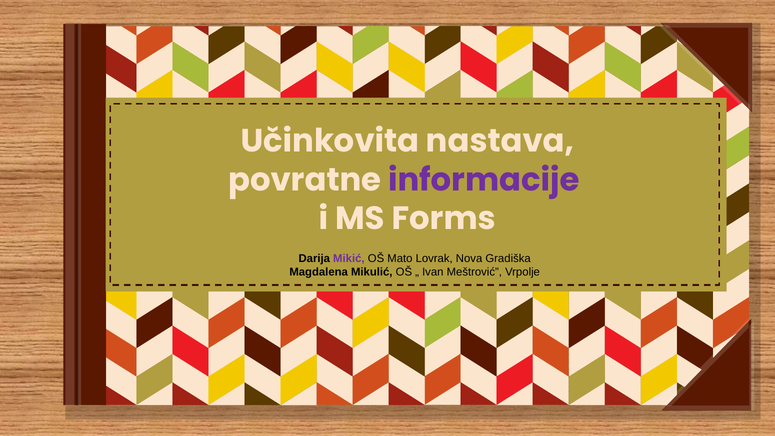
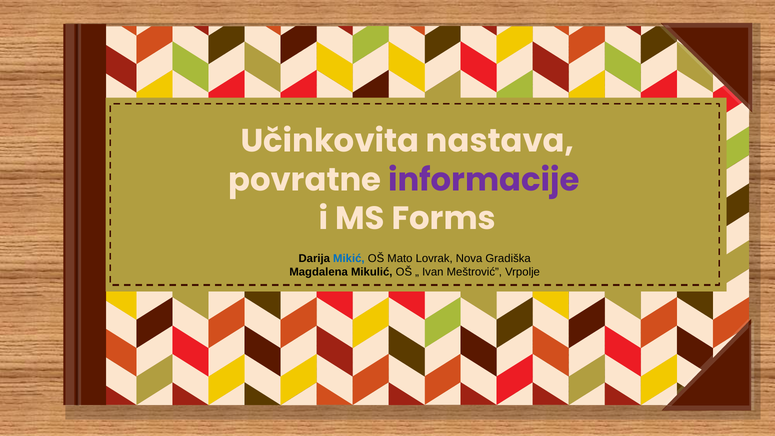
Mikić colour: purple -> blue (349, 259)
